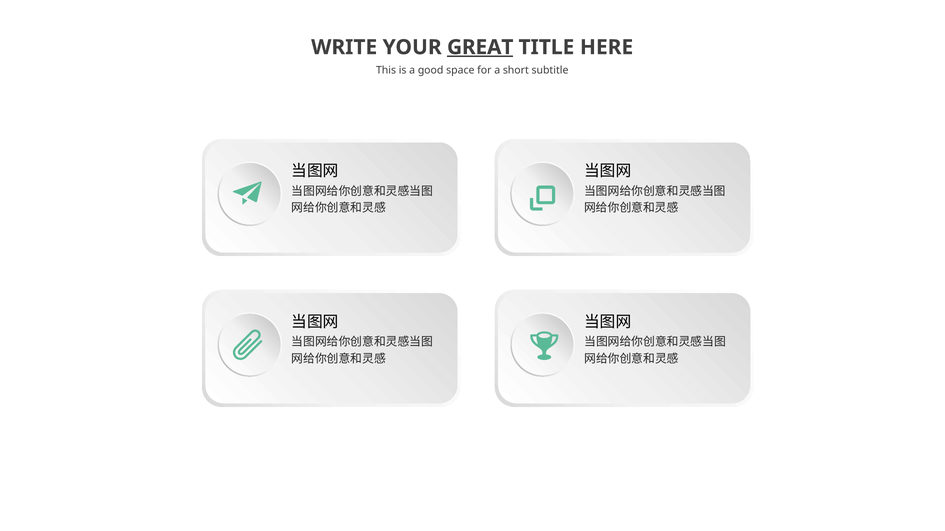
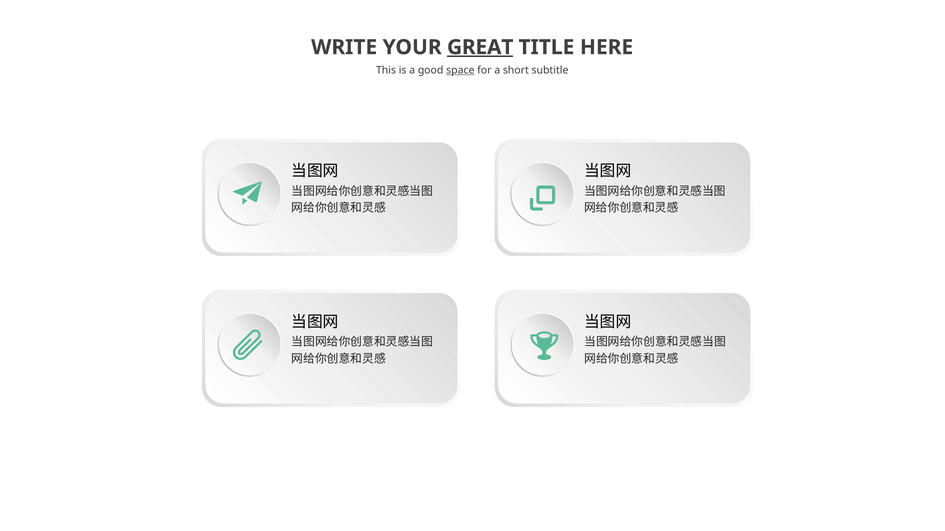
space underline: none -> present (460, 70)
